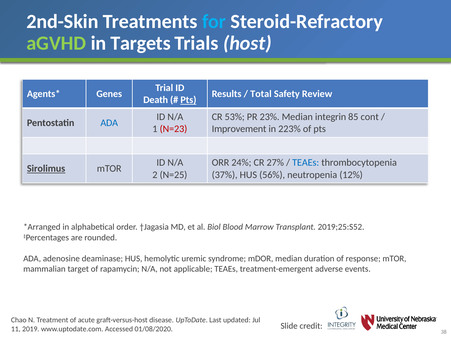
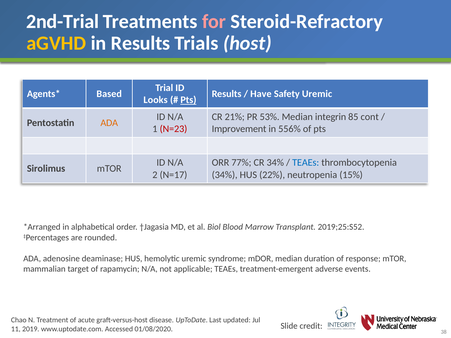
2nd-Skin: 2nd-Skin -> 2nd-Trial (63, 21)
for colour: light blue -> pink (214, 21)
aGVHD colour: light green -> yellow (56, 43)
in Targets: Targets -> Results (141, 43)
Genes: Genes -> Based (109, 94)
Total: Total -> Have (261, 94)
Safety Review: Review -> Uremic (317, 94)
Death: Death -> Looks (156, 100)
53%: 53% -> 21% (235, 117)
23%: 23% -> 53% (270, 117)
ADA colour: blue -> orange (109, 123)
223%: 223% -> 556% (289, 129)
24%: 24% -> 77% (241, 163)
CR 27%: 27% -> 34% (275, 163)
Sirolimus underline: present -> none (46, 169)
N=25: N=25 -> N=17 (173, 175)
37%: 37% -> 34% (225, 175)
56%: 56% -> 22% (272, 175)
12%: 12% -> 15% (351, 175)
